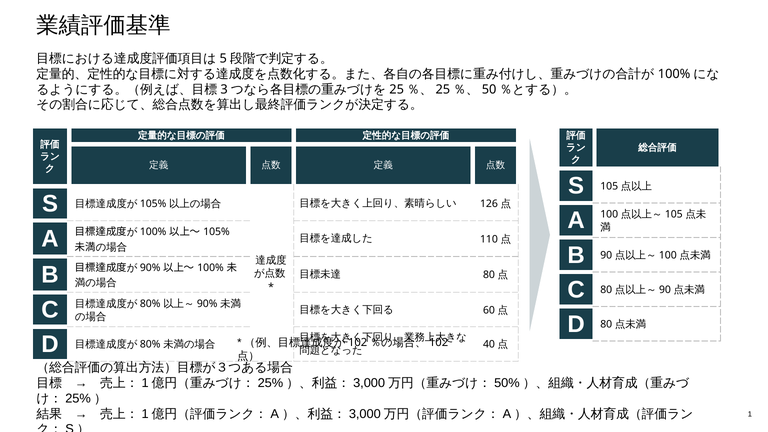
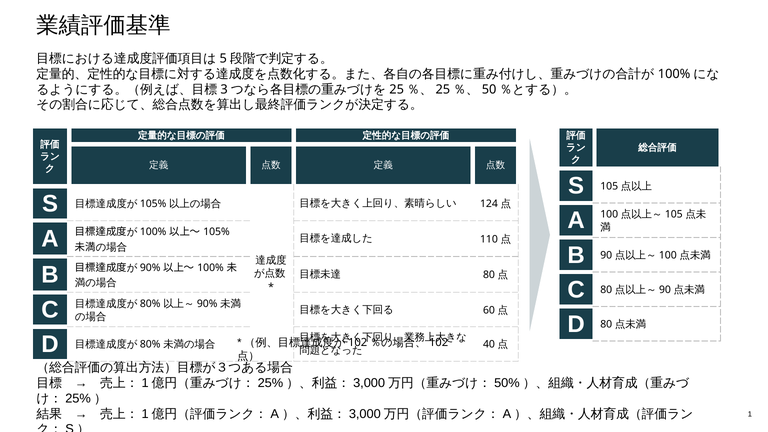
126: 126 -> 124 (489, 204)
